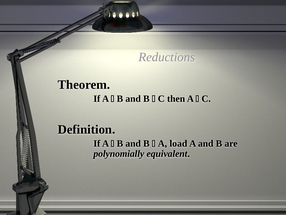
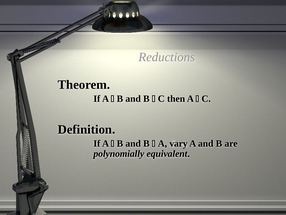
load: load -> vary (178, 143)
